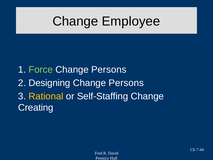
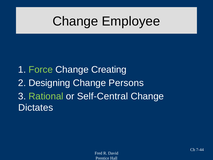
Persons: Persons -> Creating (109, 70)
Rational colour: yellow -> light green (46, 96)
Self-Staffing: Self-Staffing -> Self-Central (103, 96)
Creating: Creating -> Dictates (36, 107)
